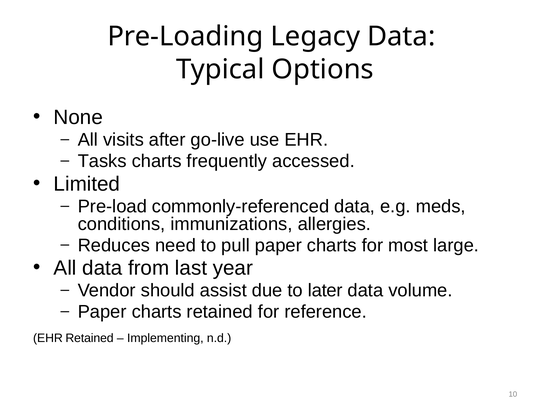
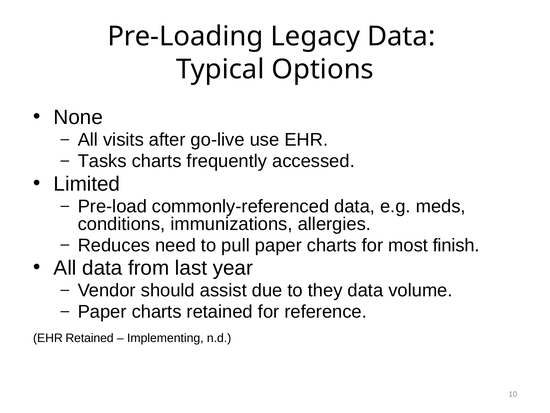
large: large -> finish (456, 245)
later: later -> they (325, 290)
